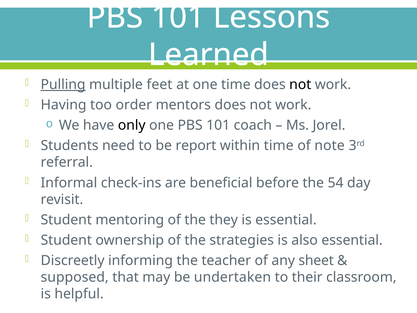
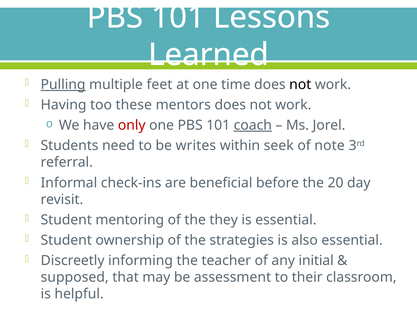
order: order -> these (134, 105)
only colour: black -> red (132, 125)
coach underline: none -> present (253, 125)
report: report -> writes (196, 146)
within time: time -> seek (279, 146)
54: 54 -> 20 (336, 183)
sheet: sheet -> initial (316, 260)
undertaken: undertaken -> assessment (232, 277)
